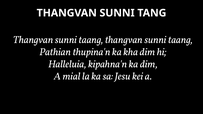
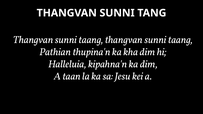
mial: mial -> taan (72, 76)
